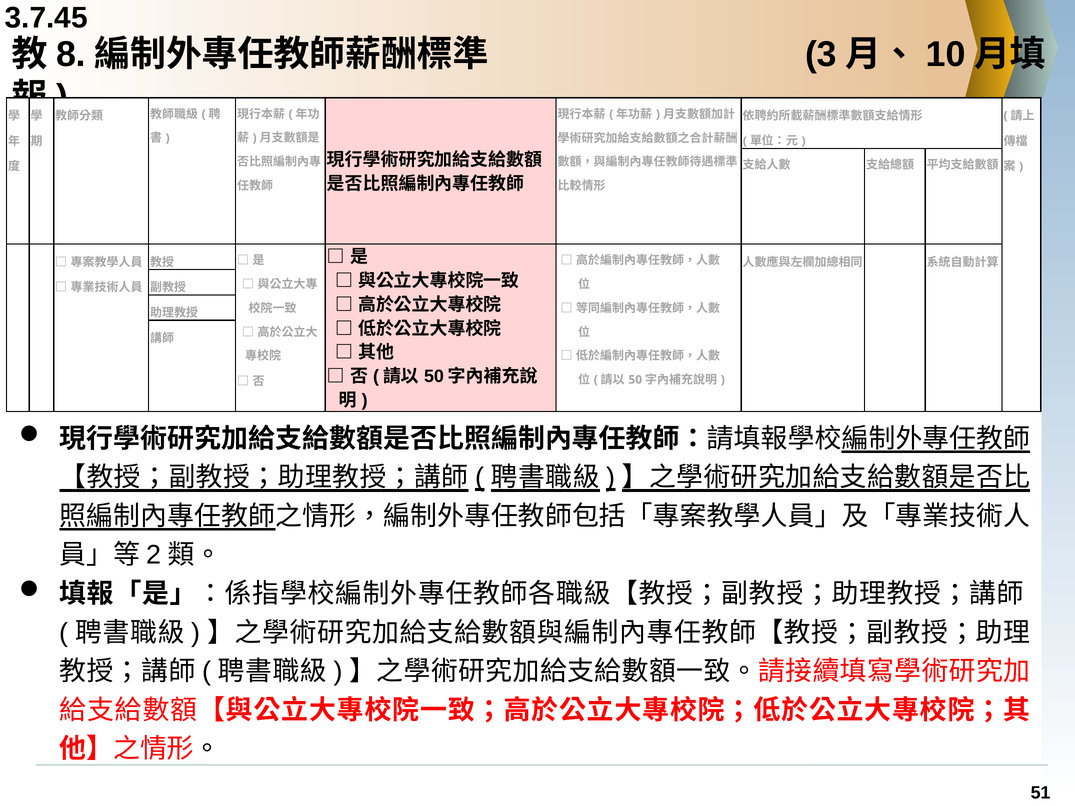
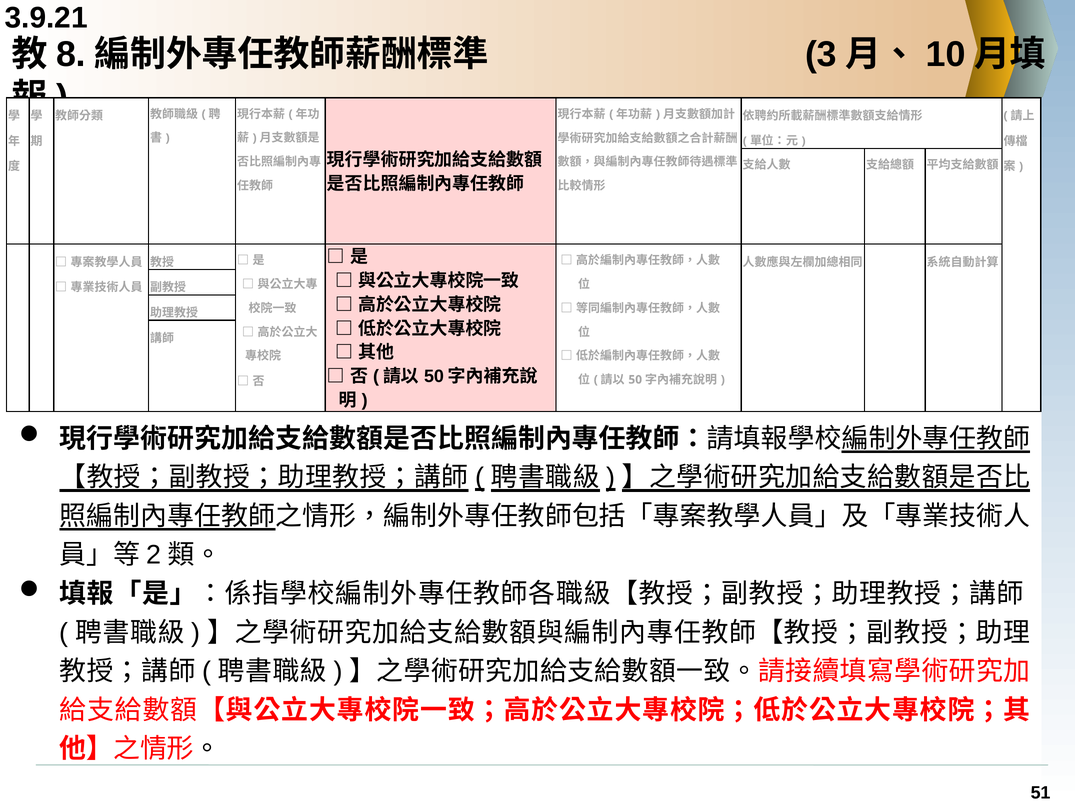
3.7.45: 3.7.45 -> 3.9.21 (46, 18)
